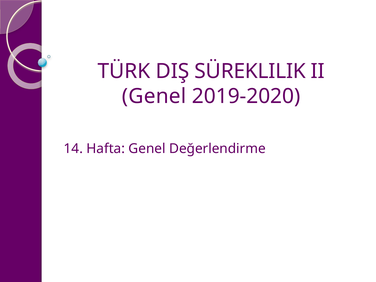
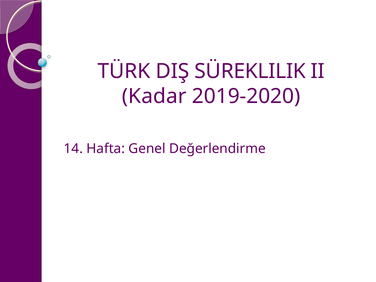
Genel: Genel -> Kadar (154, 96)
